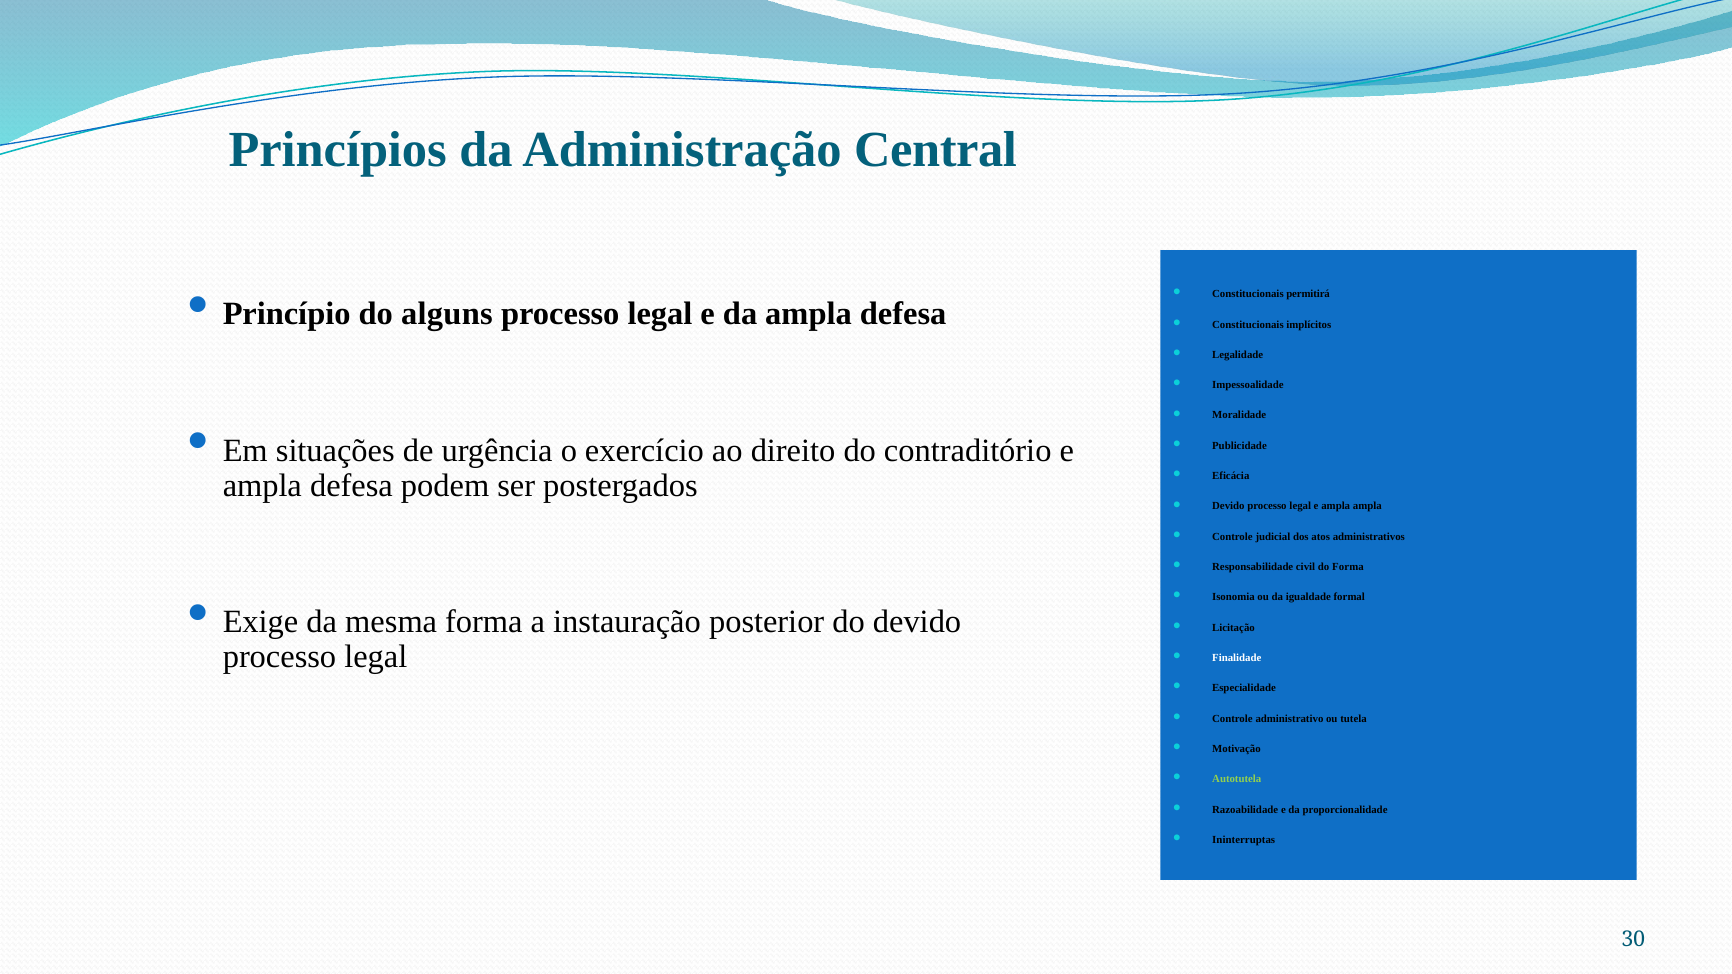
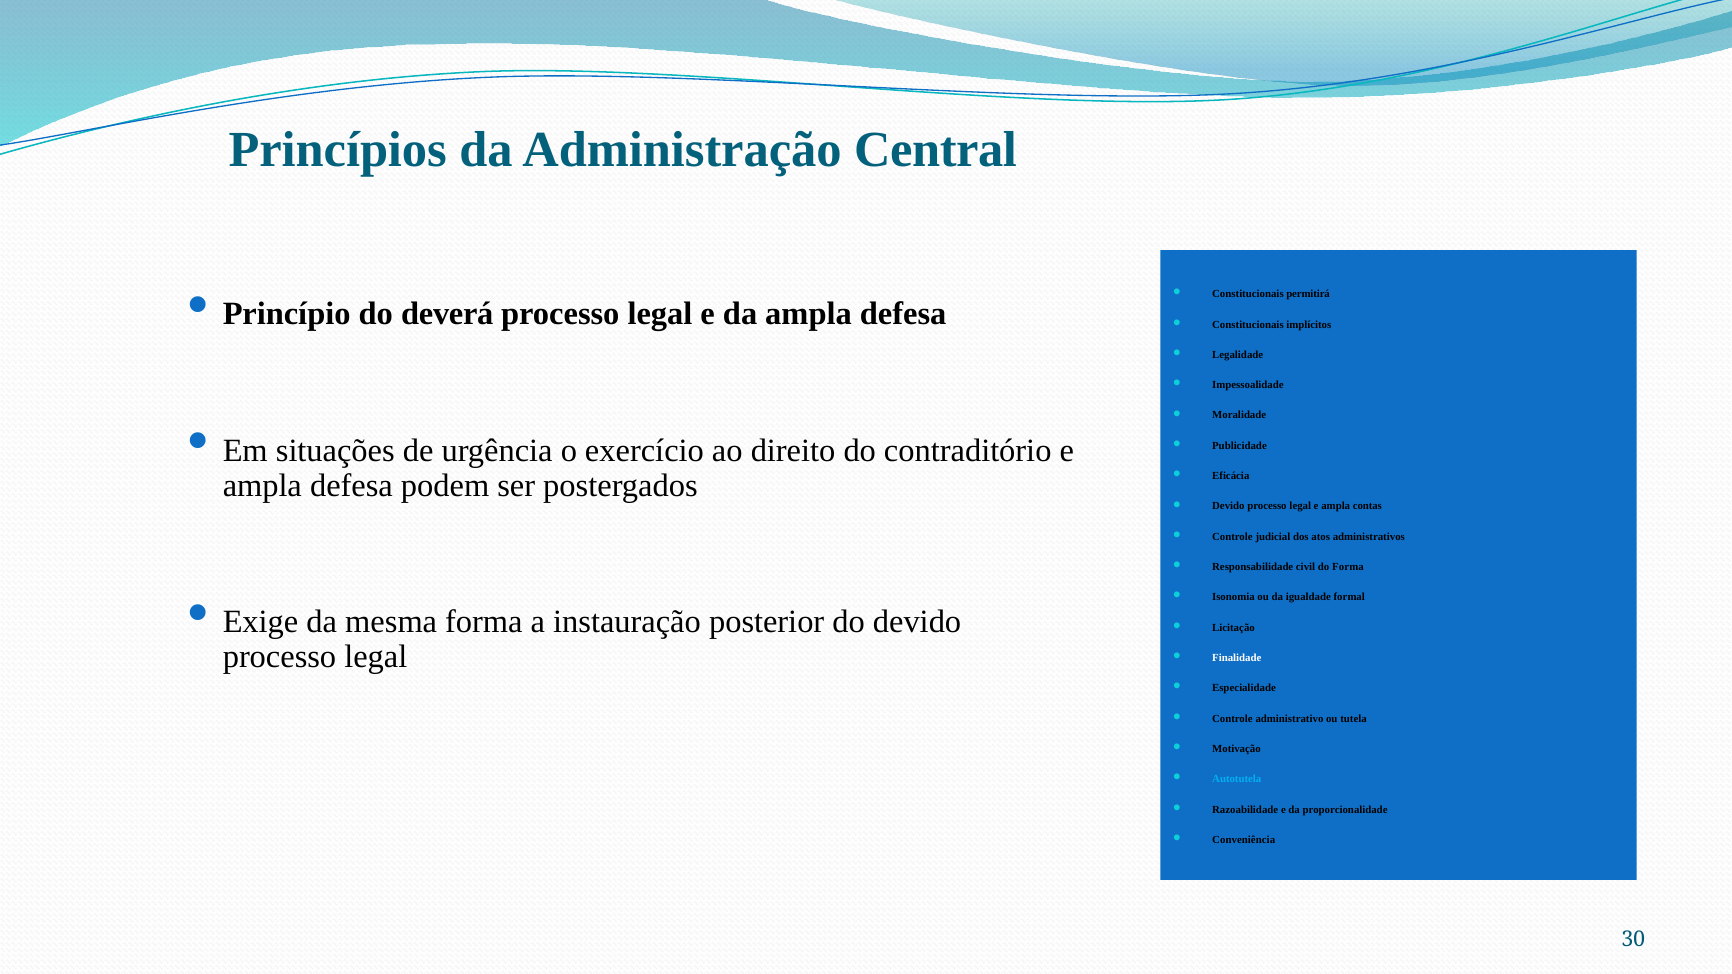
alguns: alguns -> deverá (447, 314)
ampla ampla: ampla -> contas (1367, 507)
Autotutela colour: light green -> light blue (1237, 779)
Ininterruptas: Ininterruptas -> Conveniência (1244, 840)
